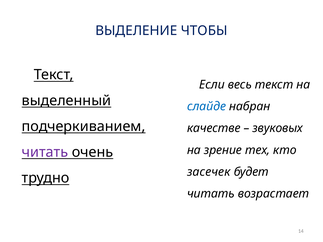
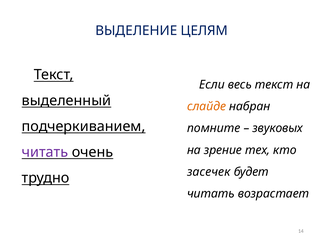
ЧТОБЫ: ЧТОБЫ -> ЦЕЛЯМ (204, 31)
слайде colour: blue -> orange (207, 107)
качестве: качестве -> помните (214, 128)
